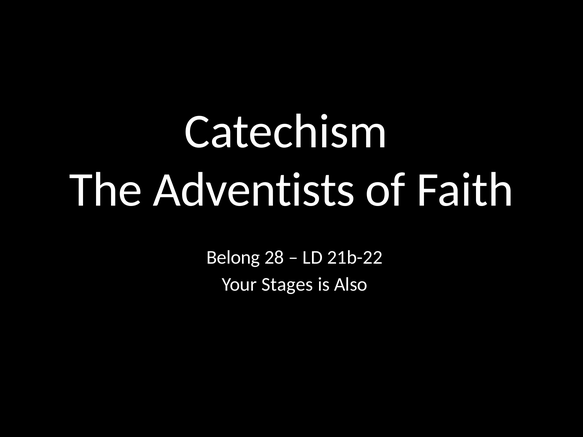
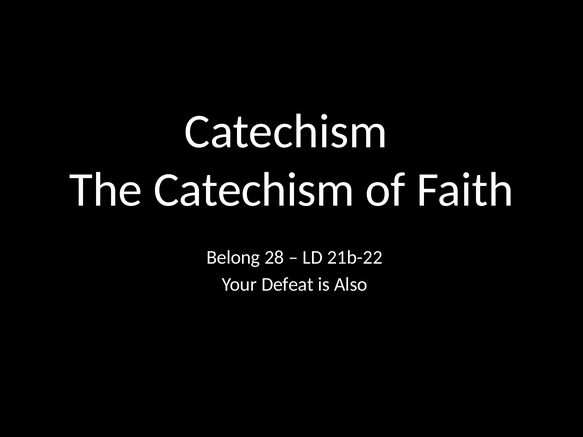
The Adventists: Adventists -> Catechism (254, 190)
Stages: Stages -> Defeat (287, 285)
